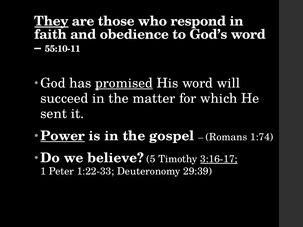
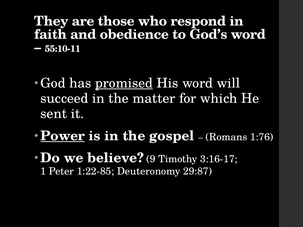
They underline: present -> none (51, 21)
1:74: 1:74 -> 1:76 (262, 137)
5: 5 -> 9 (151, 159)
3:16-17 underline: present -> none (219, 159)
1:22-33: 1:22-33 -> 1:22-85 (95, 171)
29:39: 29:39 -> 29:87 (198, 171)
